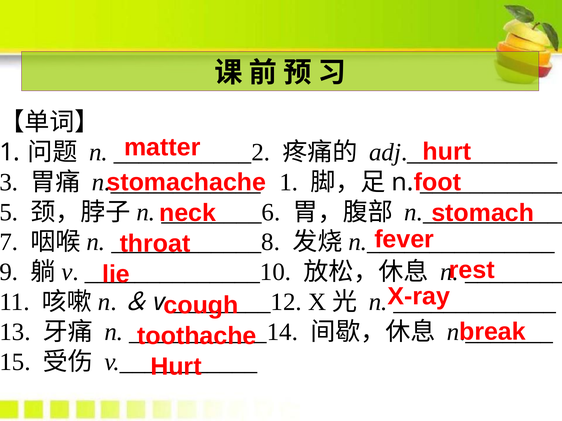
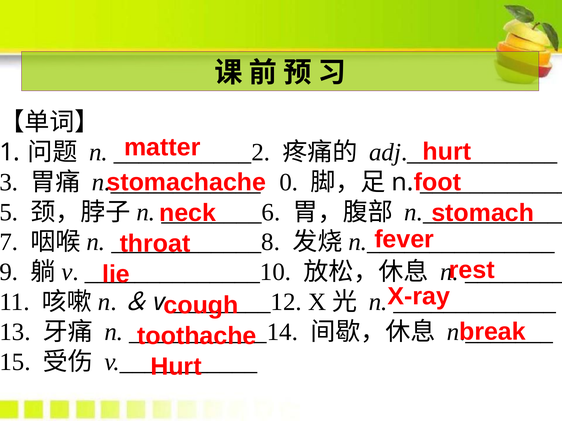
1: 1 -> 0 (289, 182)
